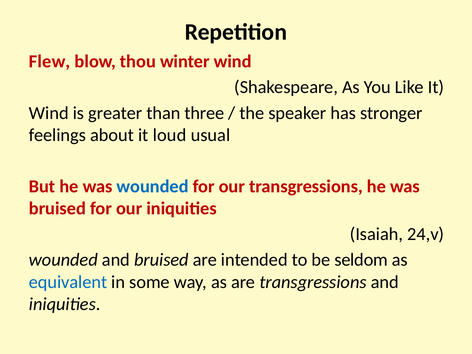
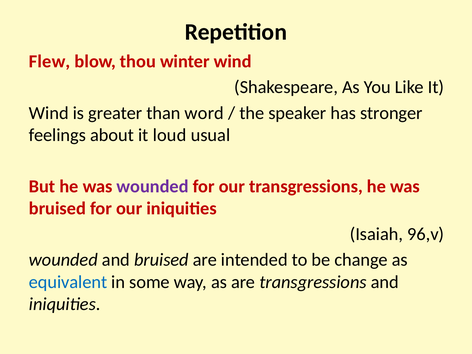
three: three -> word (204, 113)
wounded colour: blue -> purple (153, 186)
24,v: 24,v -> 96,v (426, 234)
seldom: seldom -> change (361, 260)
